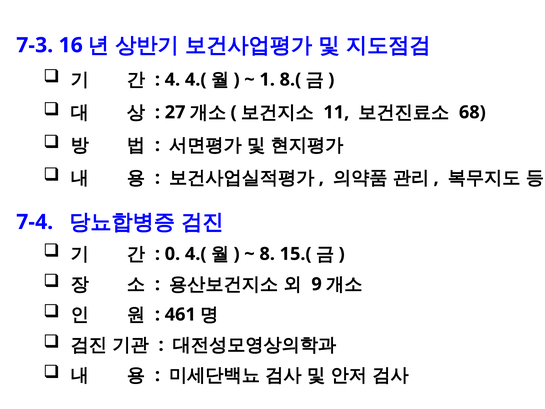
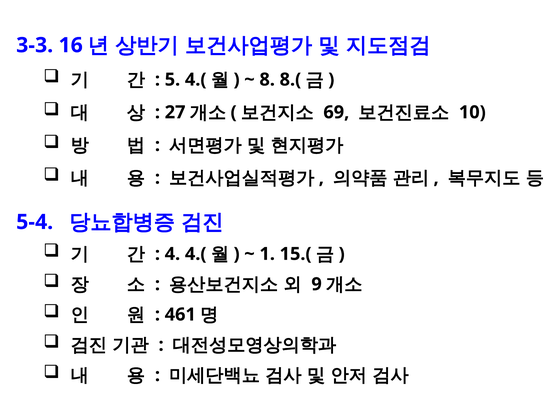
7-3: 7-3 -> 3-3 (35, 45)
4: 4 -> 5 (172, 80)
1: 1 -> 8 (267, 80)
11: 11 -> 69 (336, 112)
68: 68 -> 10 (472, 112)
7-4: 7-4 -> 5-4 (35, 222)
0: 0 -> 4 (172, 254)
8: 8 -> 1 (267, 254)
